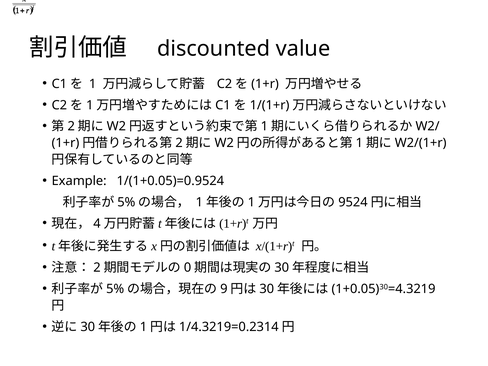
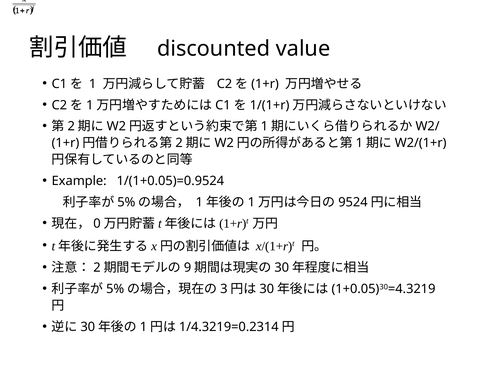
4: 4 -> 0 (97, 223)
0: 0 -> 9 (188, 268)
9: 9 -> 3 (224, 289)
